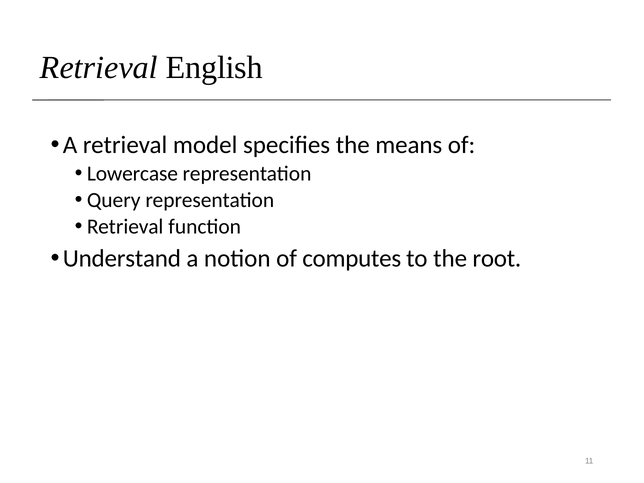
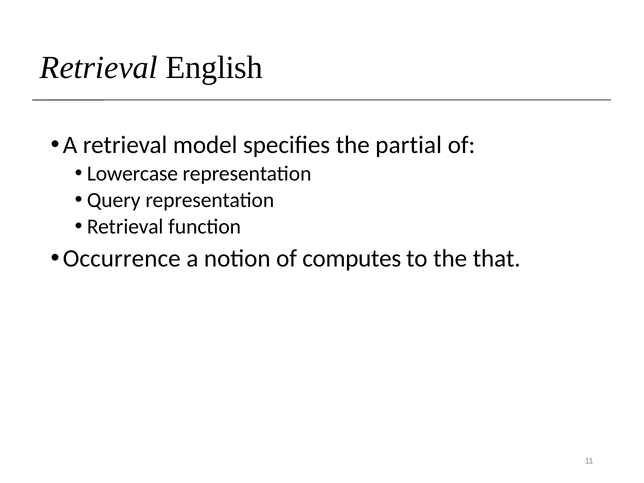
means: means -> partial (409, 145)
Understand: Understand -> Occurrence (122, 258)
root: root -> that (497, 258)
